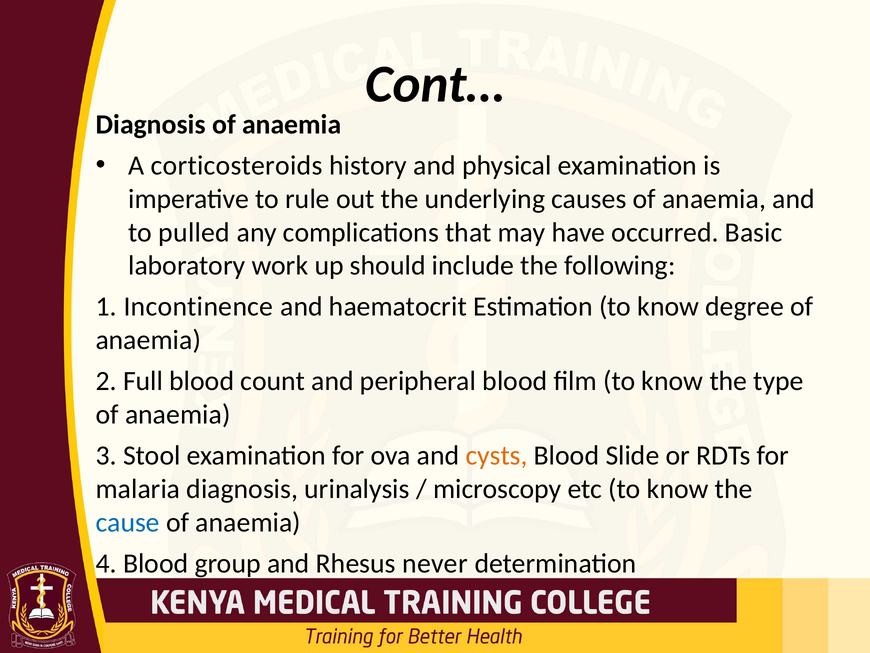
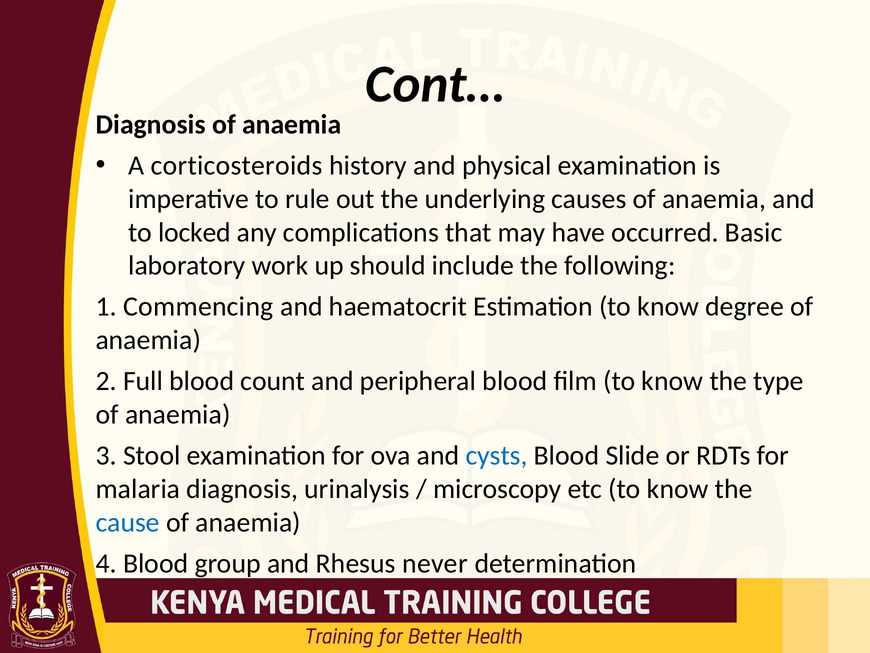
pulled: pulled -> locked (194, 232)
Incontinence: Incontinence -> Commencing (198, 307)
cysts colour: orange -> blue (497, 455)
